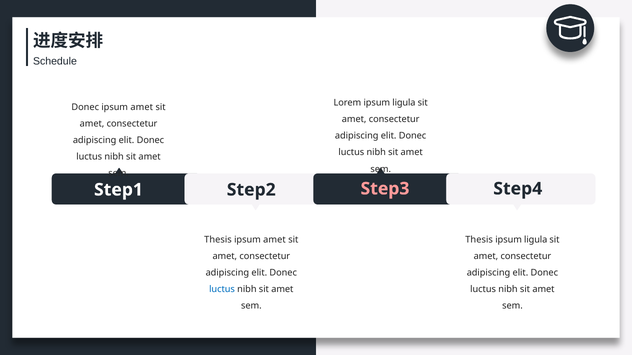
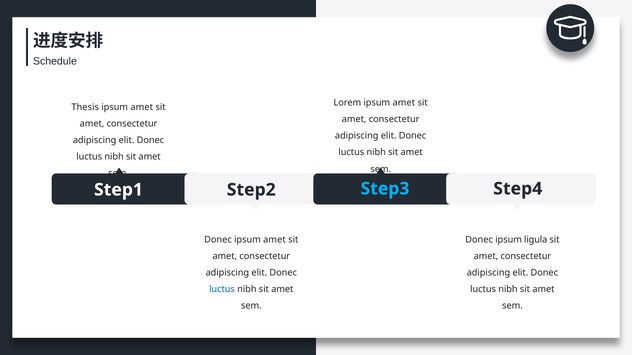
Lorem ipsum ligula: ligula -> amet (404, 103)
Donec: Donec -> Thesis (85, 107)
Step3 colour: pink -> light blue (385, 189)
Thesis: Thesis -> Donec (218, 240)
Thesis: Thesis -> Donec (479, 240)
